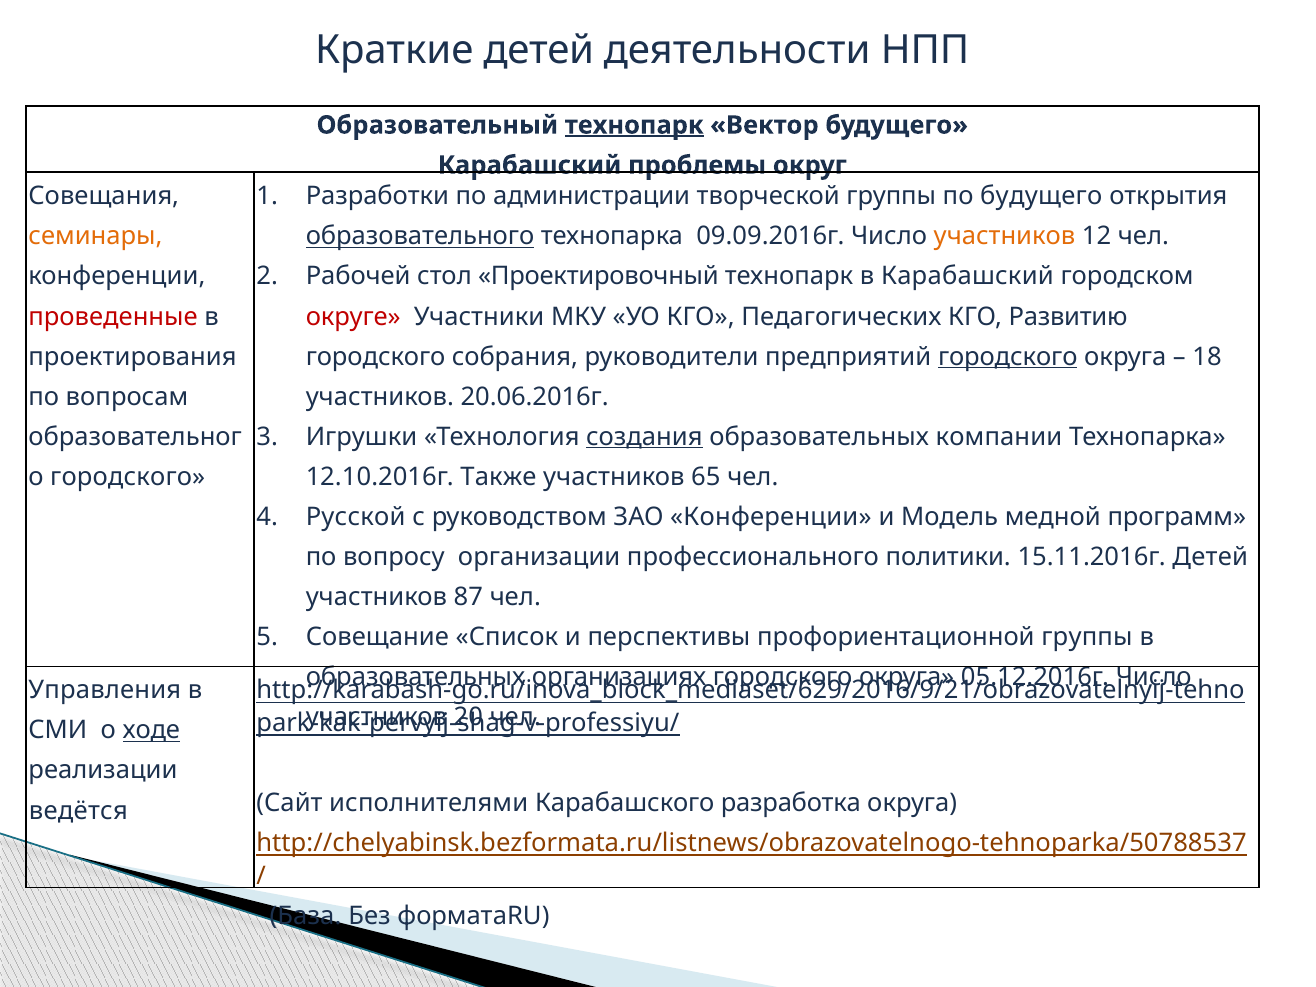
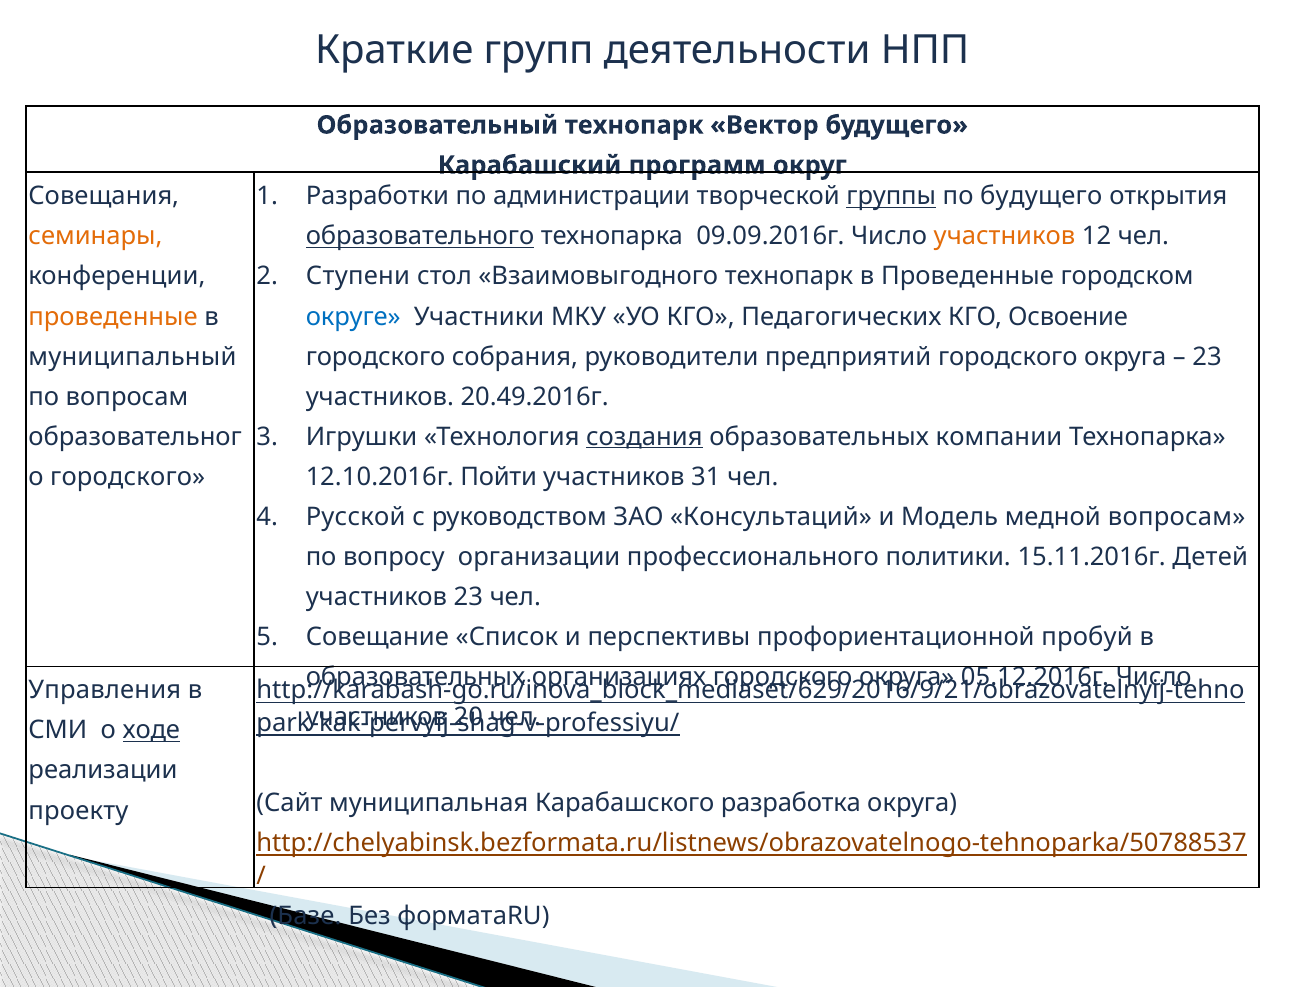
Краткие детей: детей -> групп (539, 50)
технопарк underline: present -> none (634, 125)
проблемы: проблемы -> программ (697, 165)
группы underline: none -> present (891, 196)
Рабочей: Рабочей -> Ступени (358, 277)
Проектировочный: Проектировочный -> Взаимовыгодного (598, 277)
в Карабашский: Карабашский -> Проведенные (968, 277)
проведенные colour: red -> orange (113, 317)
округе colour: red -> blue (353, 317)
Развитию: Развитию -> Освоение (1068, 317)
проектирования: проектирования -> муниципальный (132, 357)
городского underline: present -> none (1008, 357)
18: 18 -> 23 (1207, 357)
20.06.2016г: 20.06.2016г -> 20.49.2016г (535, 397)
Также: Также -> Пойти (499, 477)
65: 65 -> 31 (706, 477)
ЗАО Конференции: Конференции -> Консультаций (771, 517)
медной программ: программ -> вопросам (1177, 517)
участников 87: 87 -> 23 (468, 597)
профориентационной группы: группы -> пробуй (1087, 637)
исполнителями: исполнителями -> муниципальная (429, 803)
ведётся: ведётся -> проекту (78, 811)
База: База -> Базе (305, 916)
